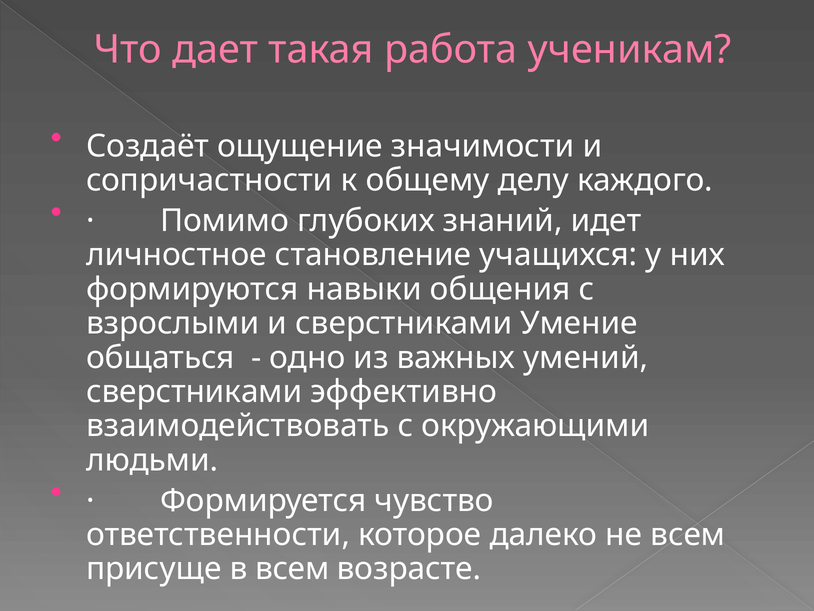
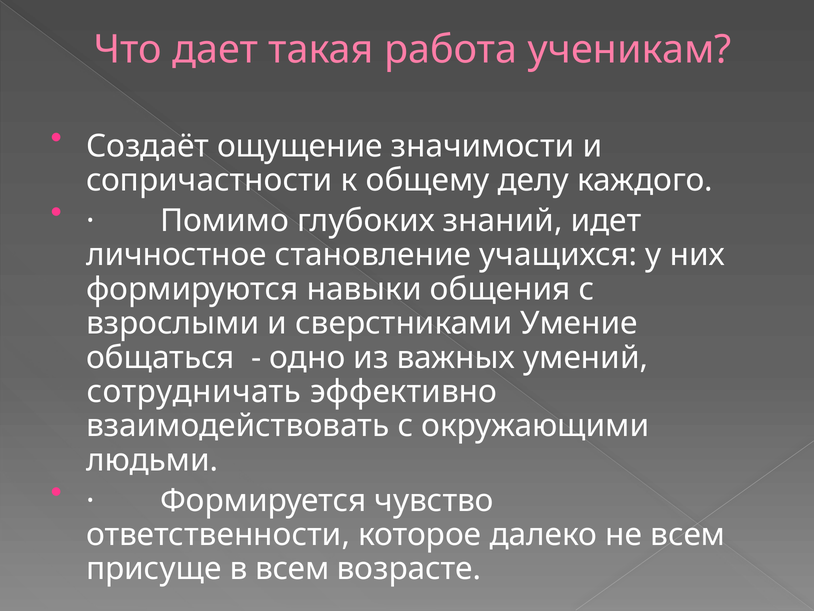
сверстниками: сверстниками -> сотрудничать (194, 391)
